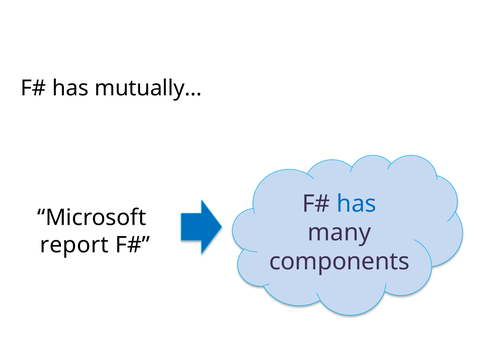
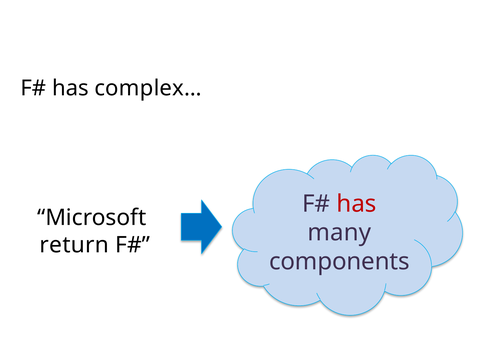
mutually…: mutually… -> complex… (148, 88)
has colour: blue -> red (357, 204)
report: report -> return (74, 245)
